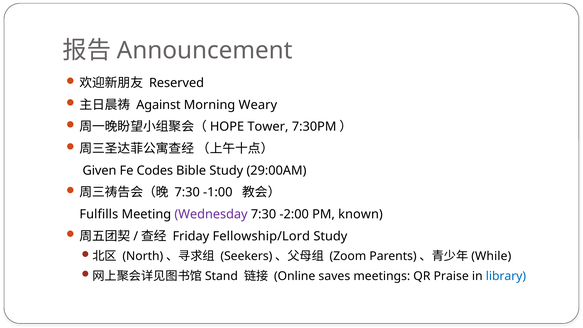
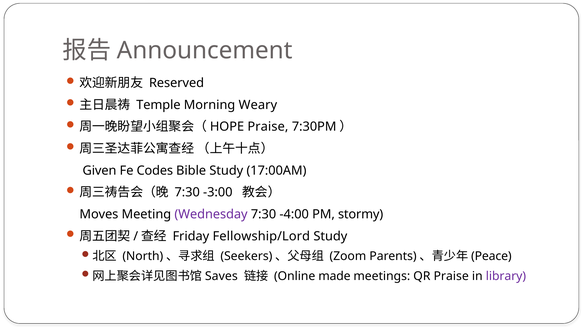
Against: Against -> Temple (158, 105)
Tower: Tower -> Praise (268, 127)
29:00AM: 29:00AM -> 17:00AM (276, 170)
-1:00: -1:00 -> -3:00 (218, 192)
Fulfills: Fulfills -> Moves (99, 214)
-2:00: -2:00 -> -4:00 (294, 214)
known: known -> stormy (361, 214)
While: While -> Peace (491, 256)
Stand: Stand -> Saves (221, 276)
saves: saves -> made (334, 276)
library colour: blue -> purple (506, 276)
